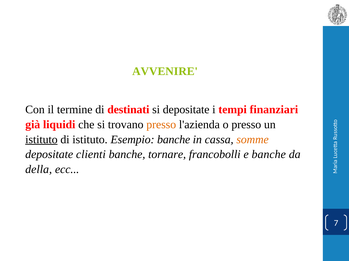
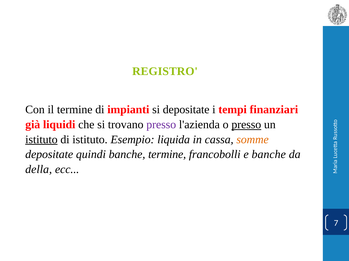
AVVENIRE: AVVENIRE -> REGISTRO (165, 72)
destinati: destinati -> impianti (128, 110)
presso colour: orange -> purple (161, 125)
presso underline: none -> present (246, 125)
Esempio banche: banche -> liquida (174, 140)
clienti: clienti -> quindi (91, 155)
banche tornare: tornare -> termine (167, 155)
